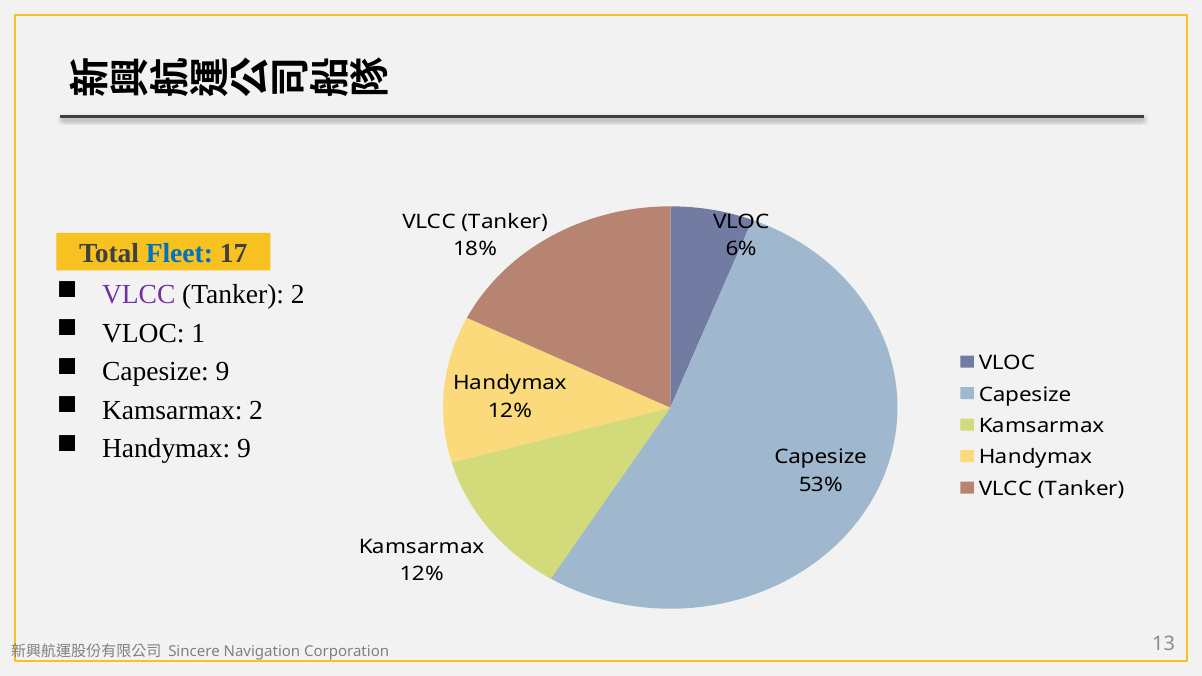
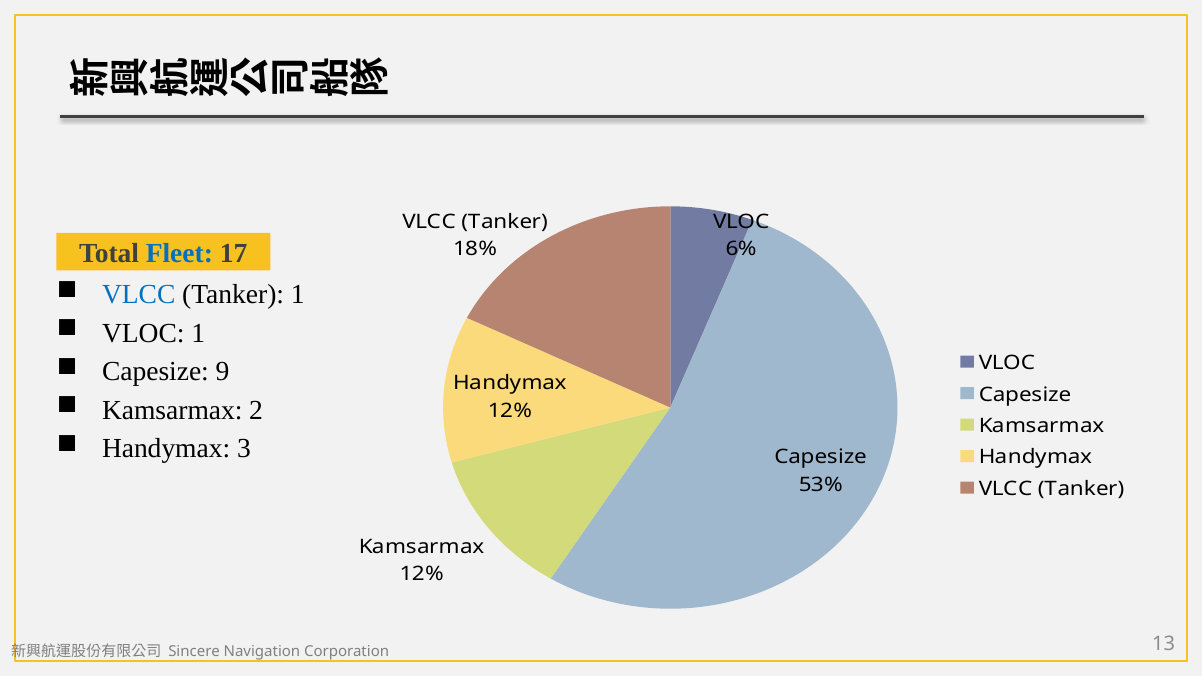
VLCC colour: purple -> blue (139, 295)
Tanker 2: 2 -> 1 (298, 295)
Handymax 9: 9 -> 3 (244, 449)
